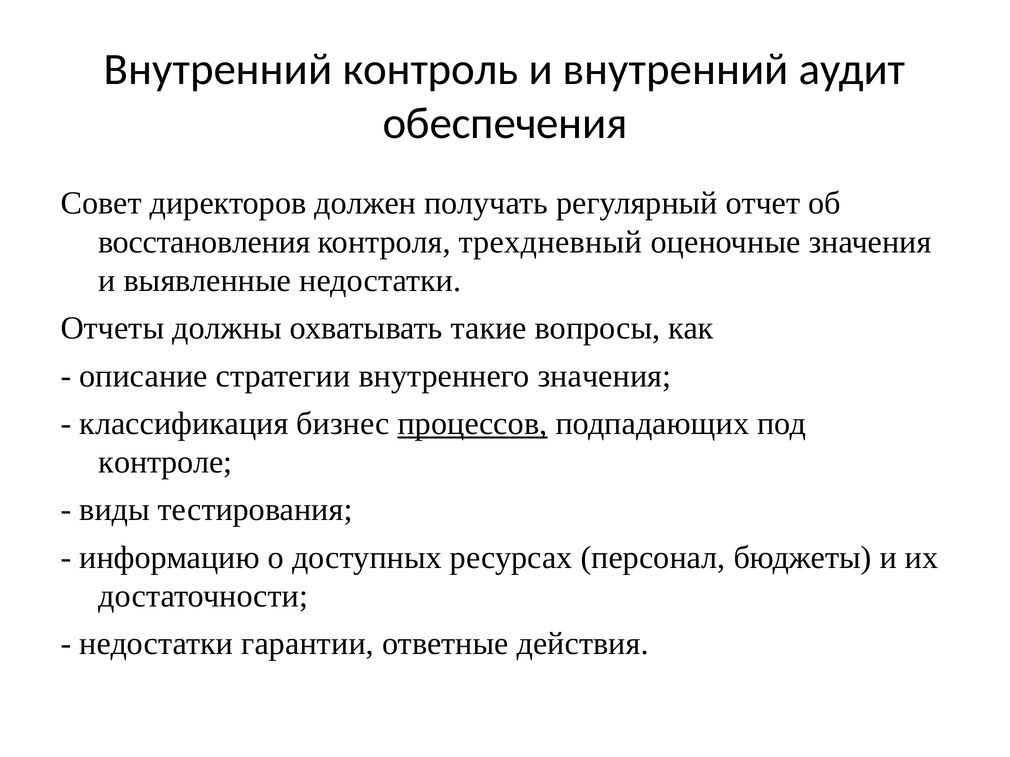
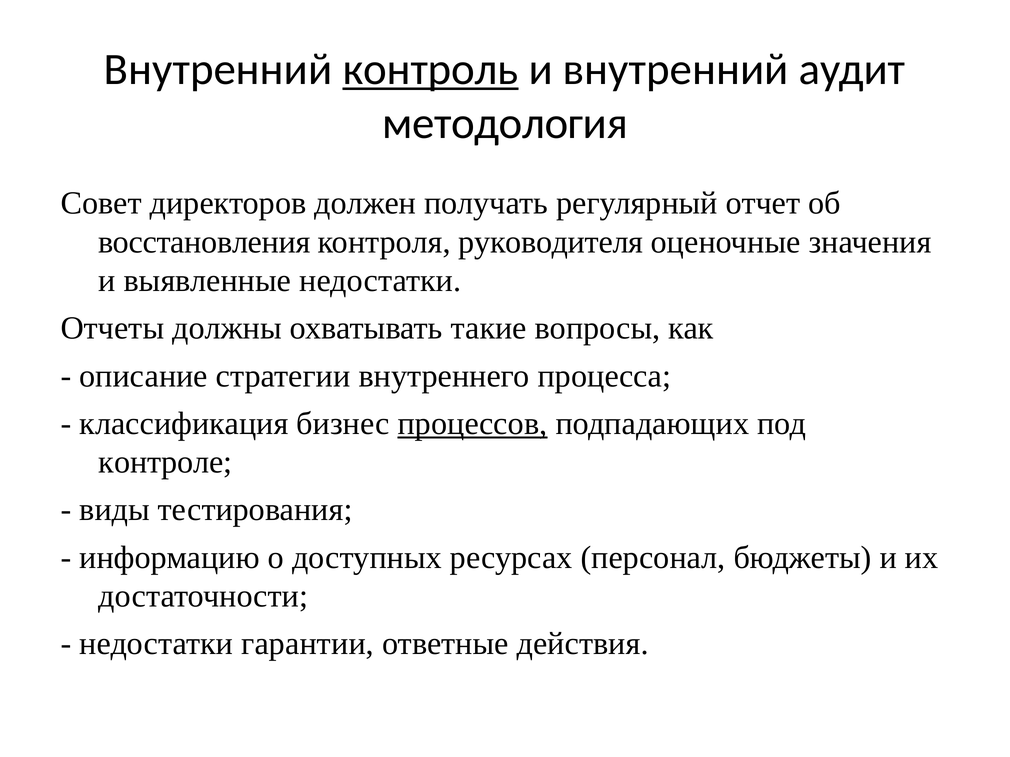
контроль underline: none -> present (431, 70)
обеспечения: обеспечения -> методология (505, 124)
трехдневный: трехдневный -> руководителя (551, 242)
внутреннего значения: значения -> процесса (604, 376)
